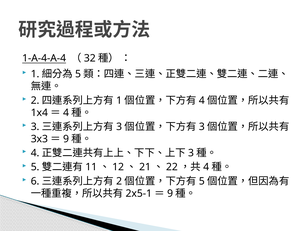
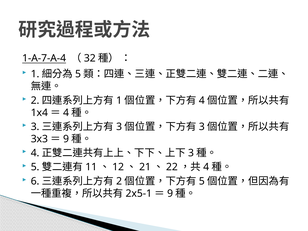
1-A-4-A-4: 1-A-4-A-4 -> 1-A-7-A-4 (44, 58)
